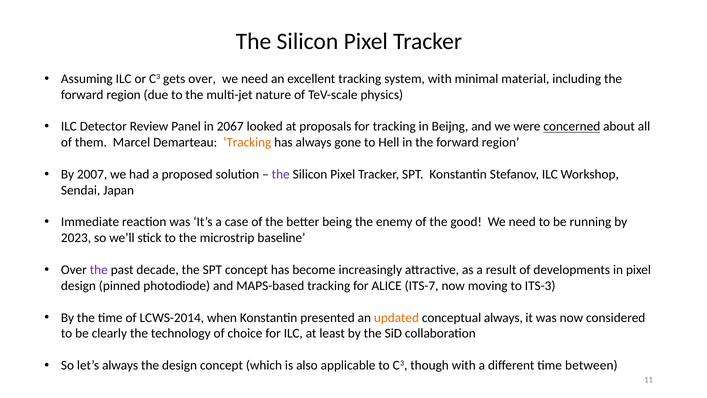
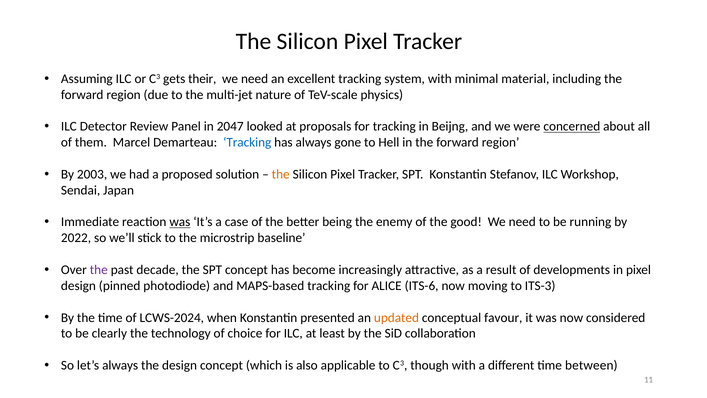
gets over: over -> their (202, 79)
2067: 2067 -> 2047 (230, 126)
Tracking colour: orange -> blue (247, 142)
2007: 2007 -> 2003 (92, 174)
the colour: purple -> orange (281, 174)
was underline: none -> present (180, 222)
2023: 2023 -> 2022 (76, 238)
ITS-7: ITS-7 -> ITS-6 (422, 286)
LCWS-2014: LCWS-2014 -> LCWS-2024 (172, 317)
conceptual always: always -> favour (503, 317)
